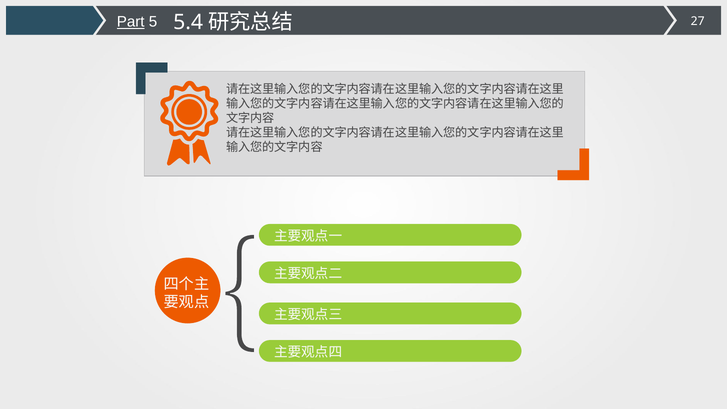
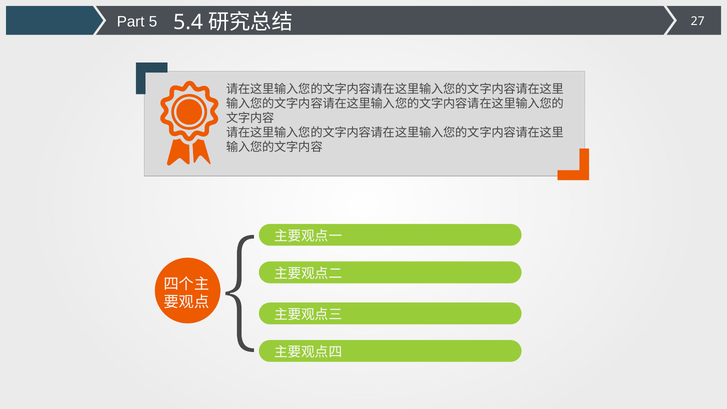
Part underline: present -> none (131, 22)
